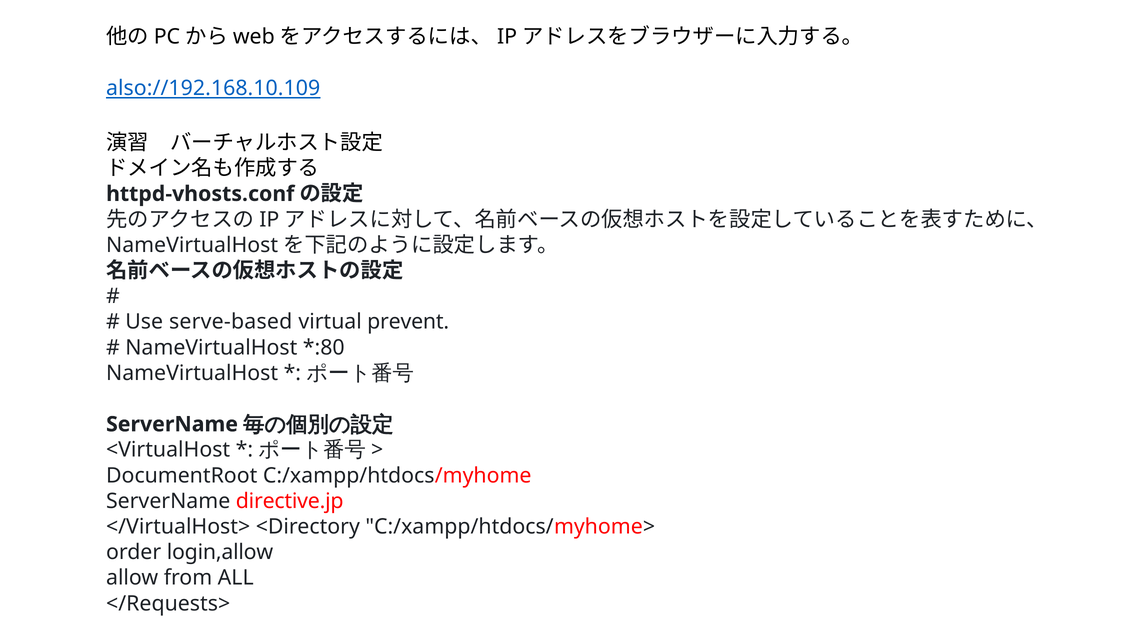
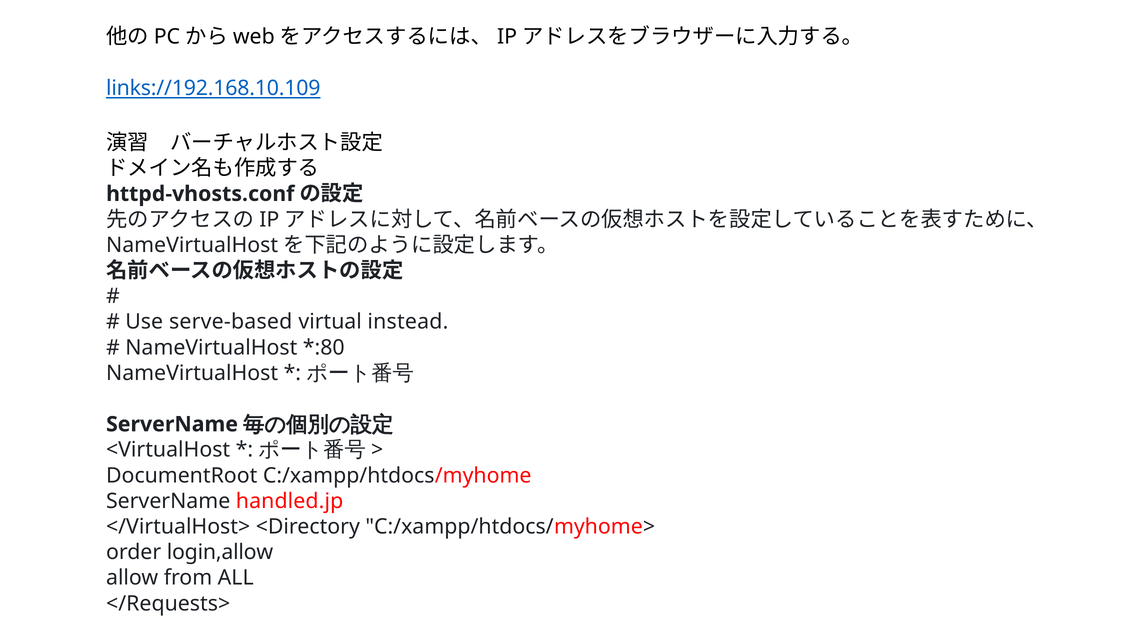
also://192.168.10.109: also://192.168.10.109 -> links://192.168.10.109 (213, 88)
prevent: prevent -> instead (408, 322)
directive.jp: directive.jp -> handled.jp (290, 501)
